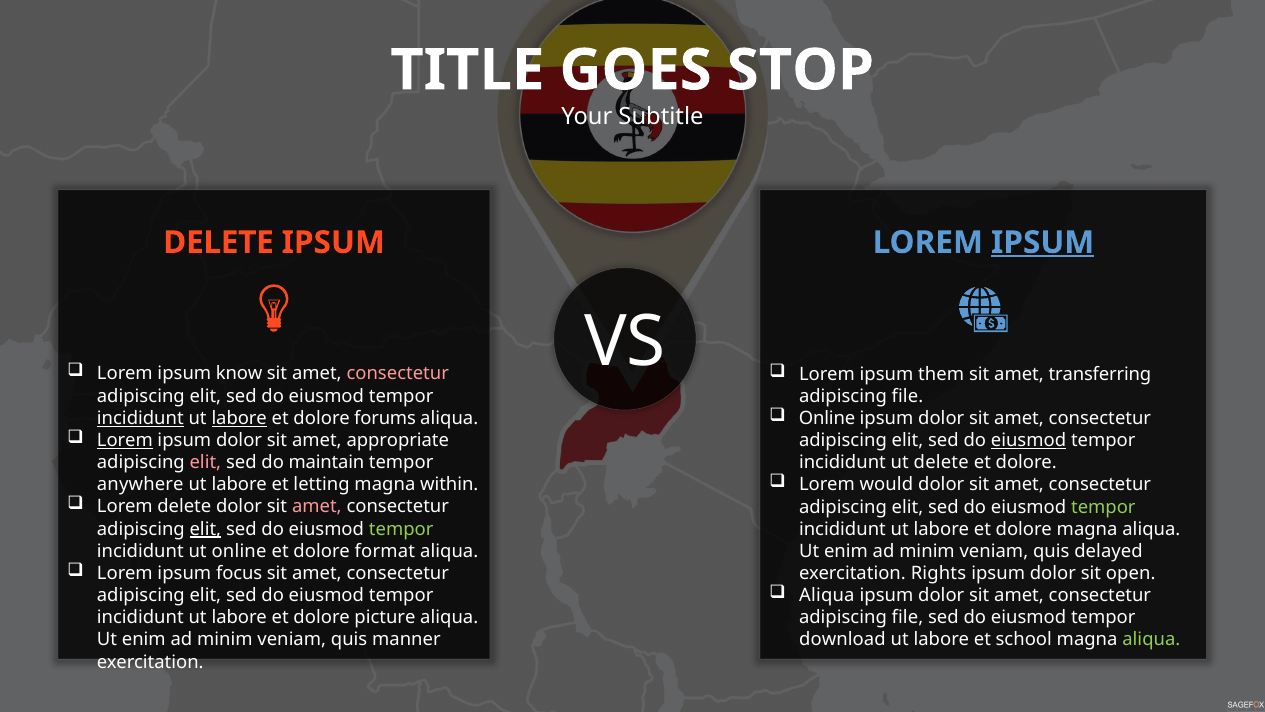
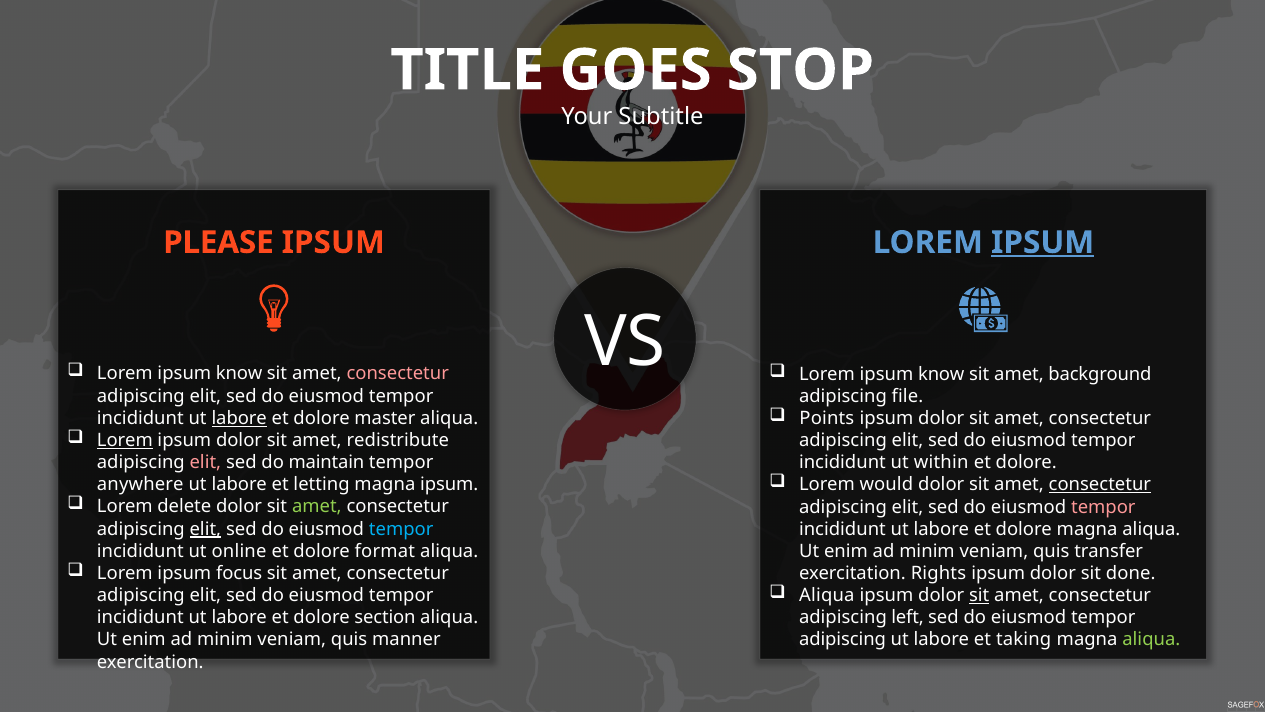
DELETE: DELETE -> PLEASE (218, 242)
them: them -> know (941, 374)
transferring: transferring -> background (1100, 374)
Online: Online -> Points (827, 418)
incididunt underline: present -> none (140, 418)
forums: forums -> master (385, 418)
appropriate: appropriate -> redistribute (398, 440)
eiusmod underline: present -> none (1028, 440)
ut delete: delete -> within (941, 462)
consectetur underline: none -> present (1100, 484)
magna within: within -> ipsum (449, 484)
amet colour: pink -> light green (317, 507)
tempor colour: light green -> pink (1103, 507)
tempor colour: light green -> light blue (401, 529)
delayed: delayed -> transfer (1109, 551)
open: open -> done (1131, 573)
sit underline: none -> present (979, 595)
picture: picture -> section (385, 617)
file: file -> left (908, 617)
download: download -> adipiscing (843, 640)
school: school -> taking (1024, 640)
